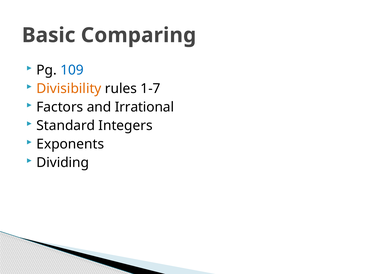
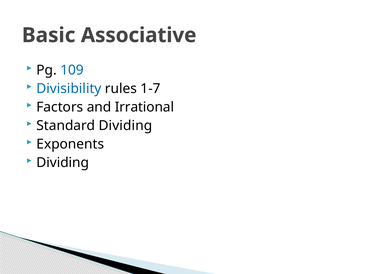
Comparing: Comparing -> Associative (139, 35)
Divisibility colour: orange -> blue (69, 89)
Standard Integers: Integers -> Dividing (125, 126)
